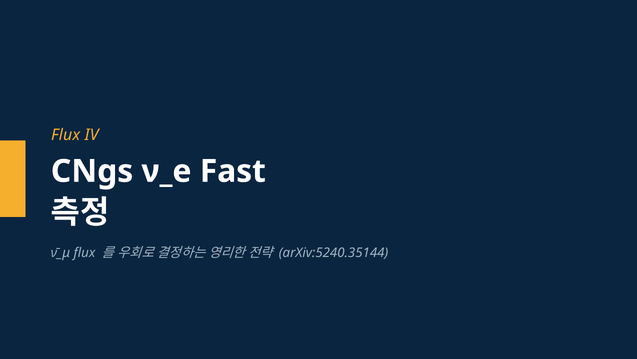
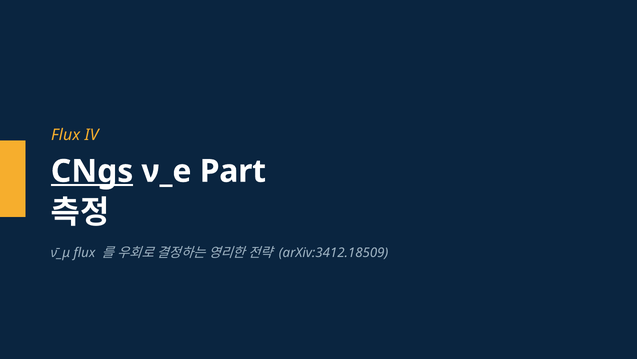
CNgs underline: none -> present (92, 171)
Fast: Fast -> Part (233, 171)
arXiv:5240.35144: arXiv:5240.35144 -> arXiv:3412.18509 (334, 253)
